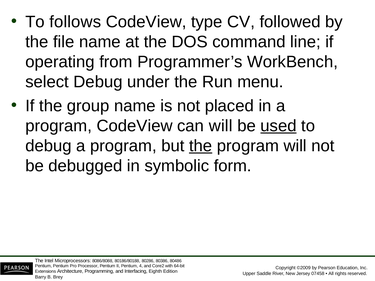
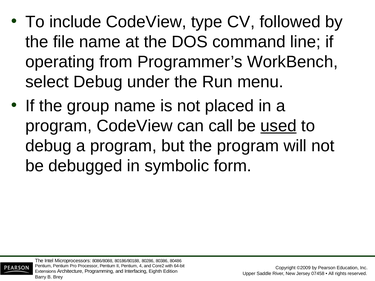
follows: follows -> include (75, 22)
can will: will -> call (221, 126)
the underline: present -> none (201, 146)
